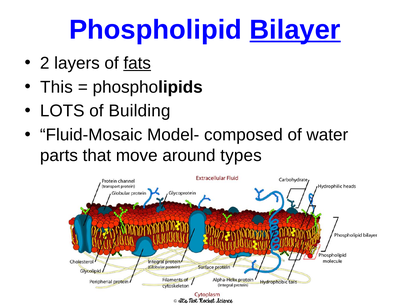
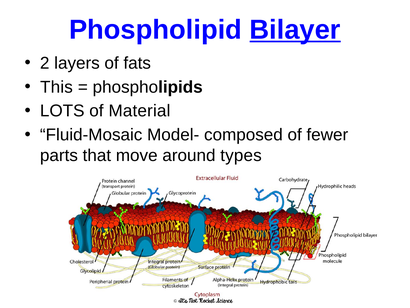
fats underline: present -> none (137, 63)
Building: Building -> Material (139, 111)
water: water -> fewer (327, 135)
